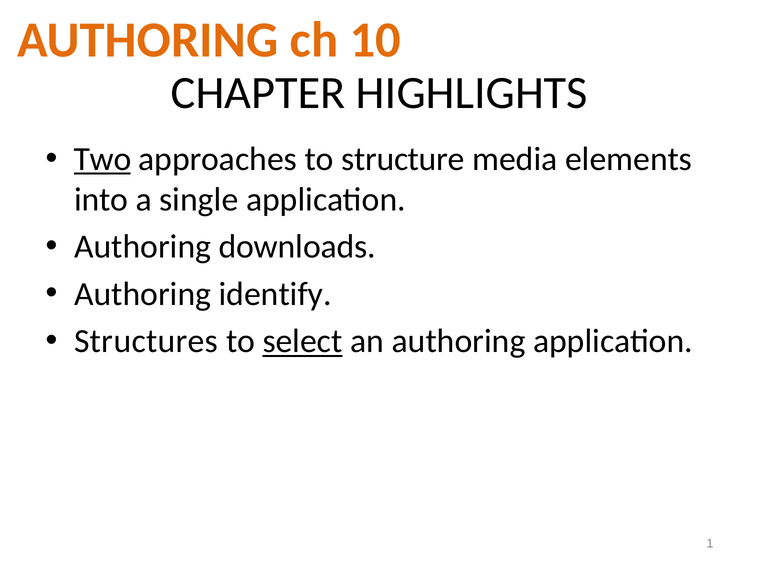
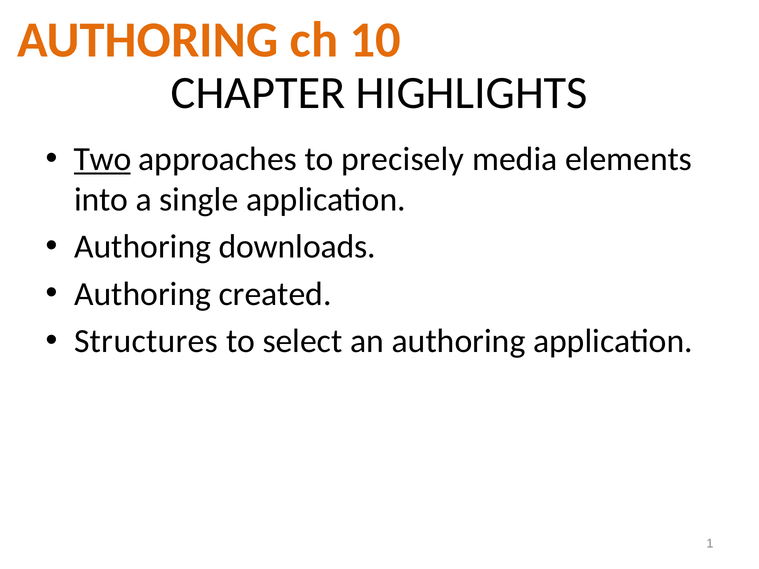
structure: structure -> precisely (403, 159)
identify: identify -> created (275, 294)
select underline: present -> none (302, 341)
